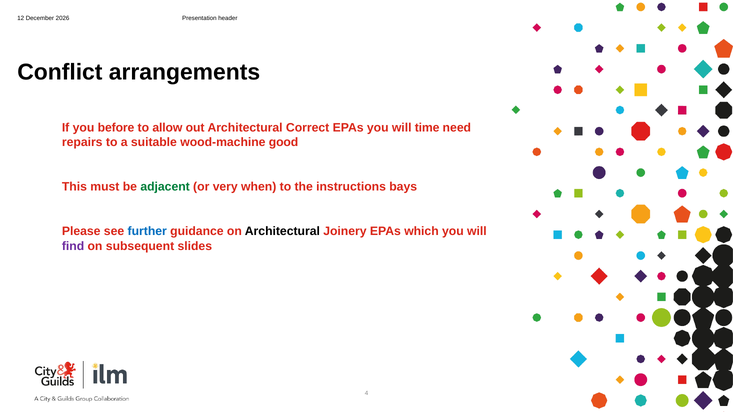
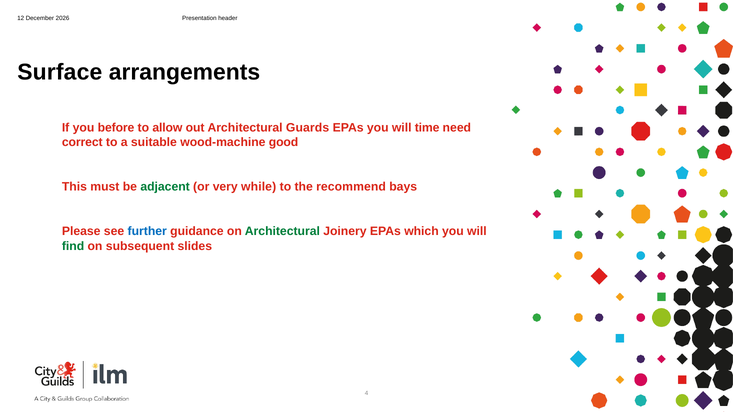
Conflict: Conflict -> Surface (60, 72)
Correct: Correct -> Guards (308, 128)
repairs: repairs -> correct (82, 142)
when: when -> while (259, 187)
instructions: instructions -> recommend (351, 187)
Architectural colour: black -> green (282, 232)
find colour: purple -> green (73, 246)
